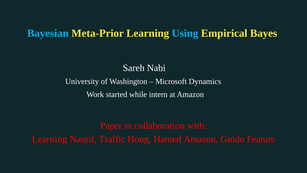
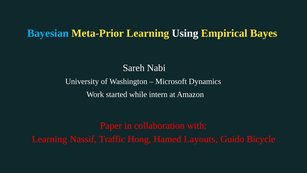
Using colour: light blue -> white (185, 33)
Hamed Amazon: Amazon -> Layouts (201, 139)
Feature: Feature -> Bicycle (261, 139)
